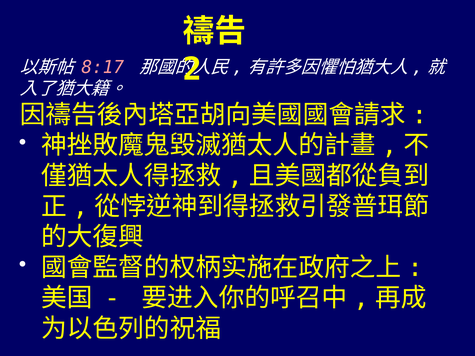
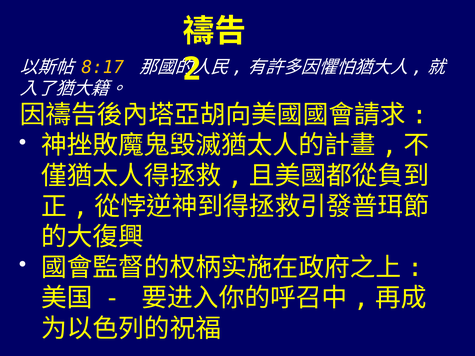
8:17 colour: pink -> yellow (103, 68)
